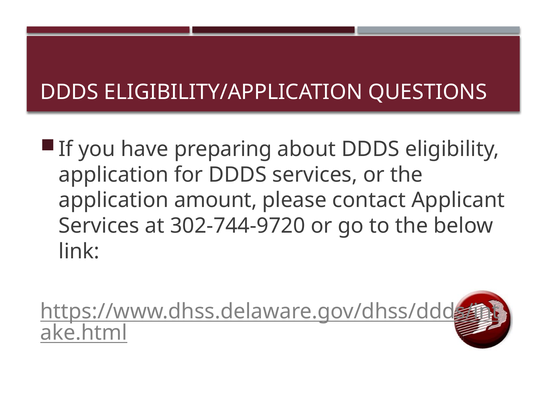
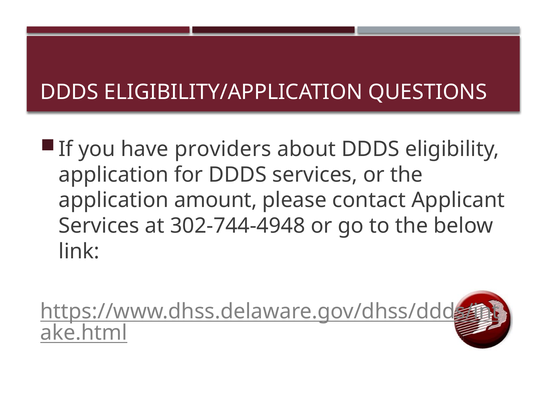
preparing: preparing -> providers (223, 149)
302-744-9720: 302-744-9720 -> 302-744-4948 (238, 225)
